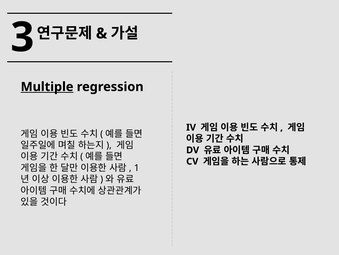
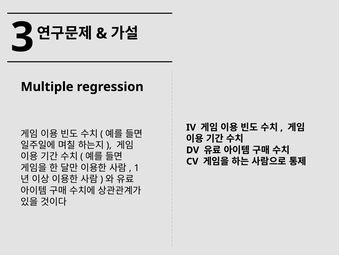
Multiple underline: present -> none (47, 87)
